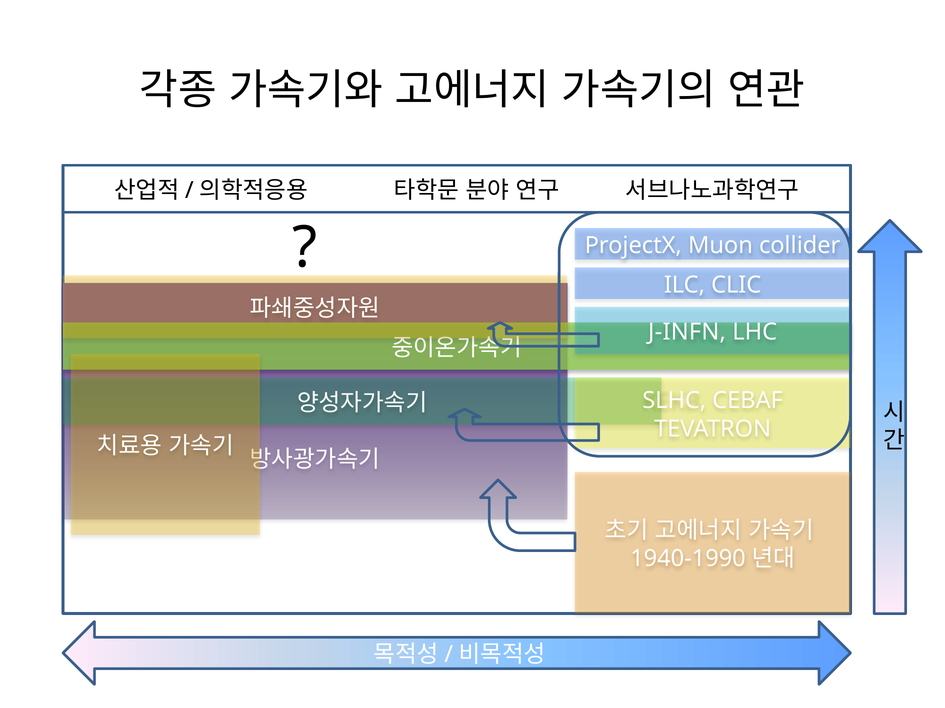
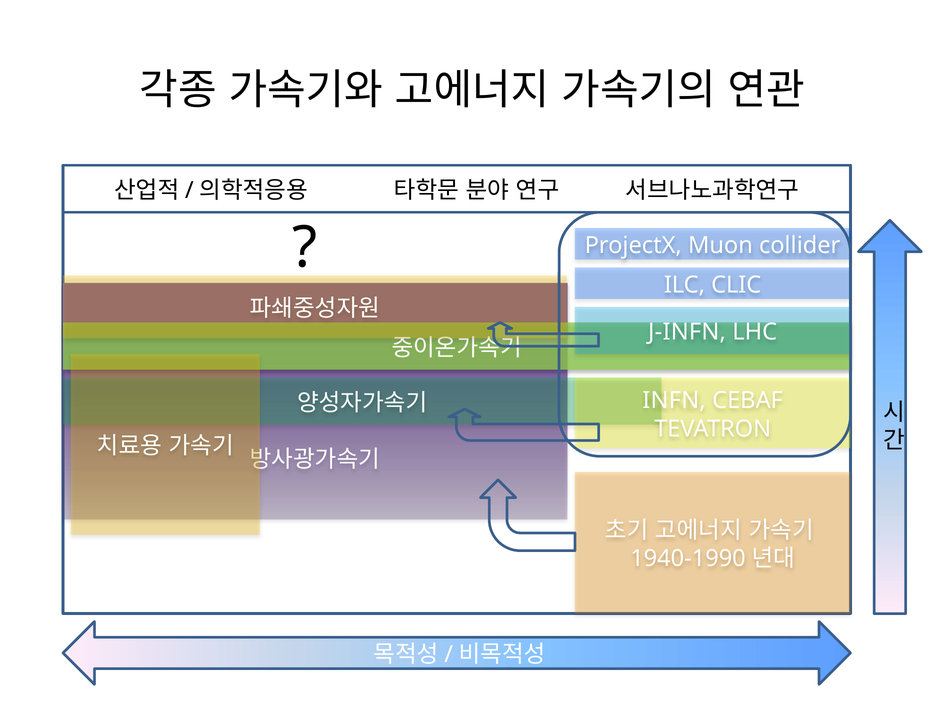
SLHC: SLHC -> INFN (674, 401)
